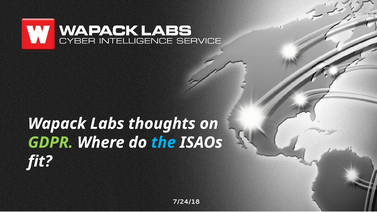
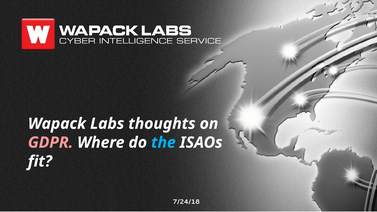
GDPR colour: light green -> pink (50, 143)
